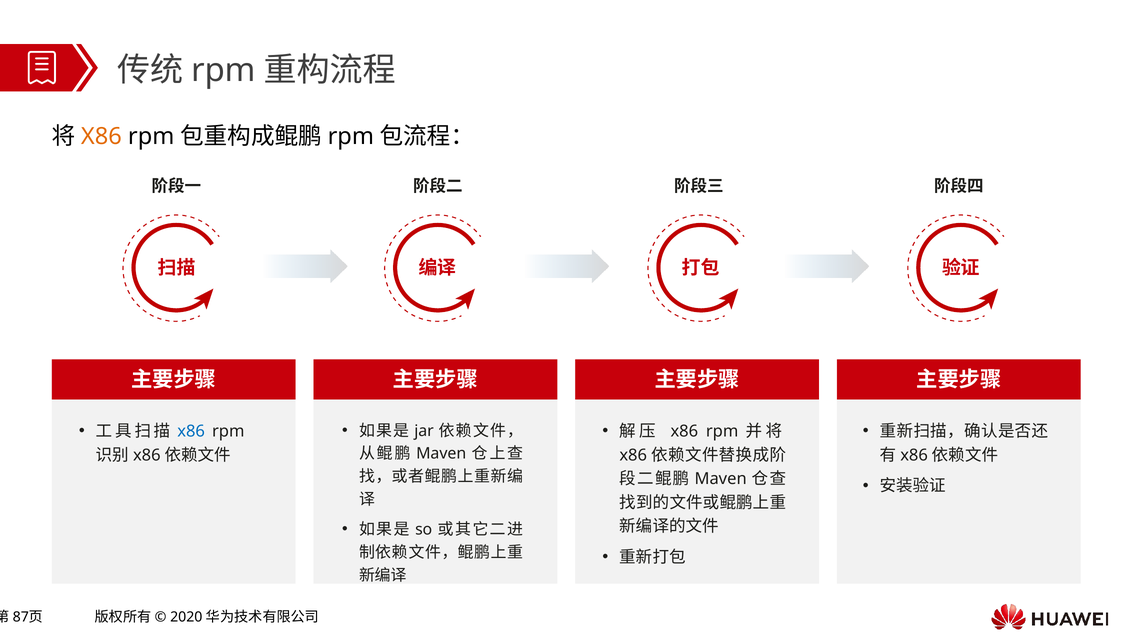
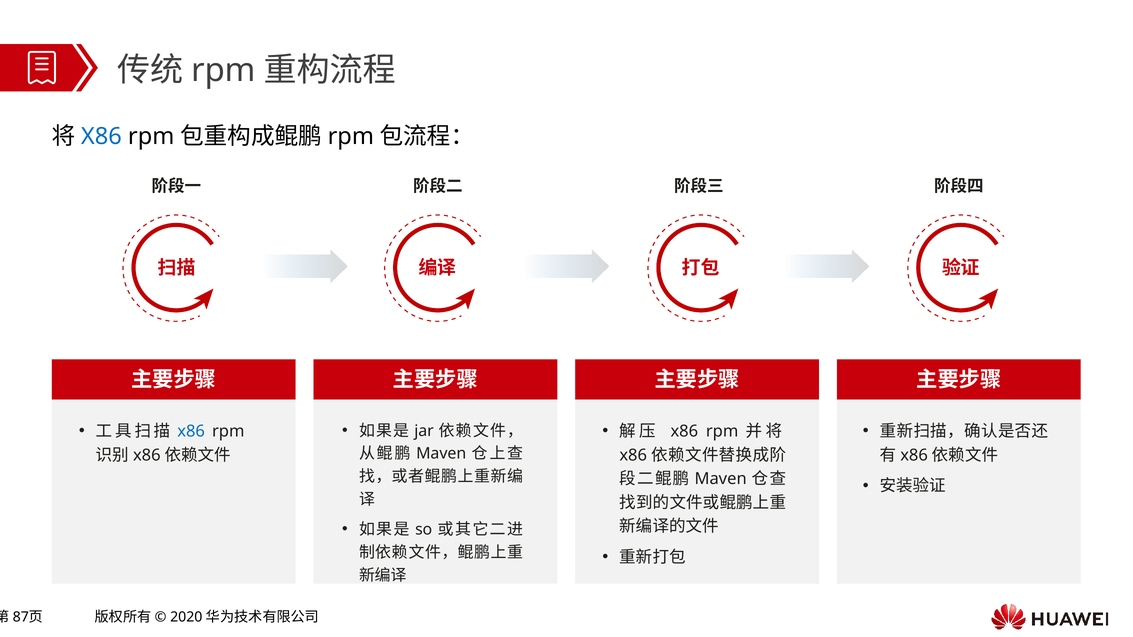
X86 colour: orange -> blue (101, 136)
